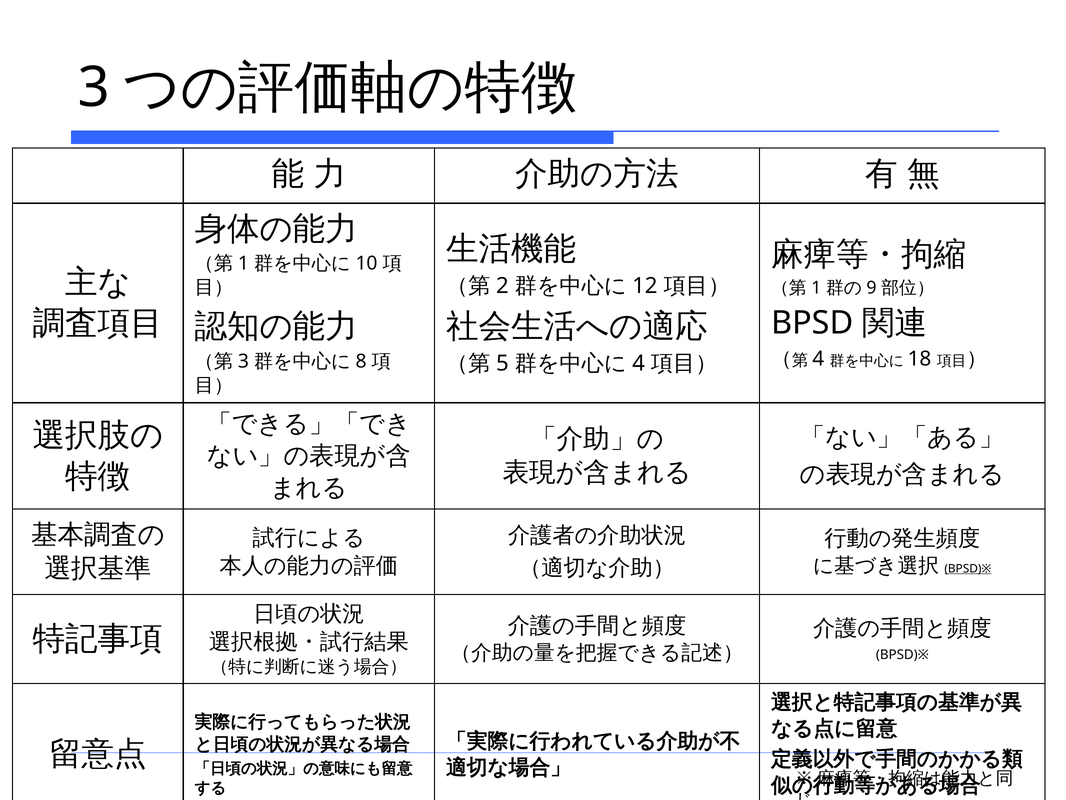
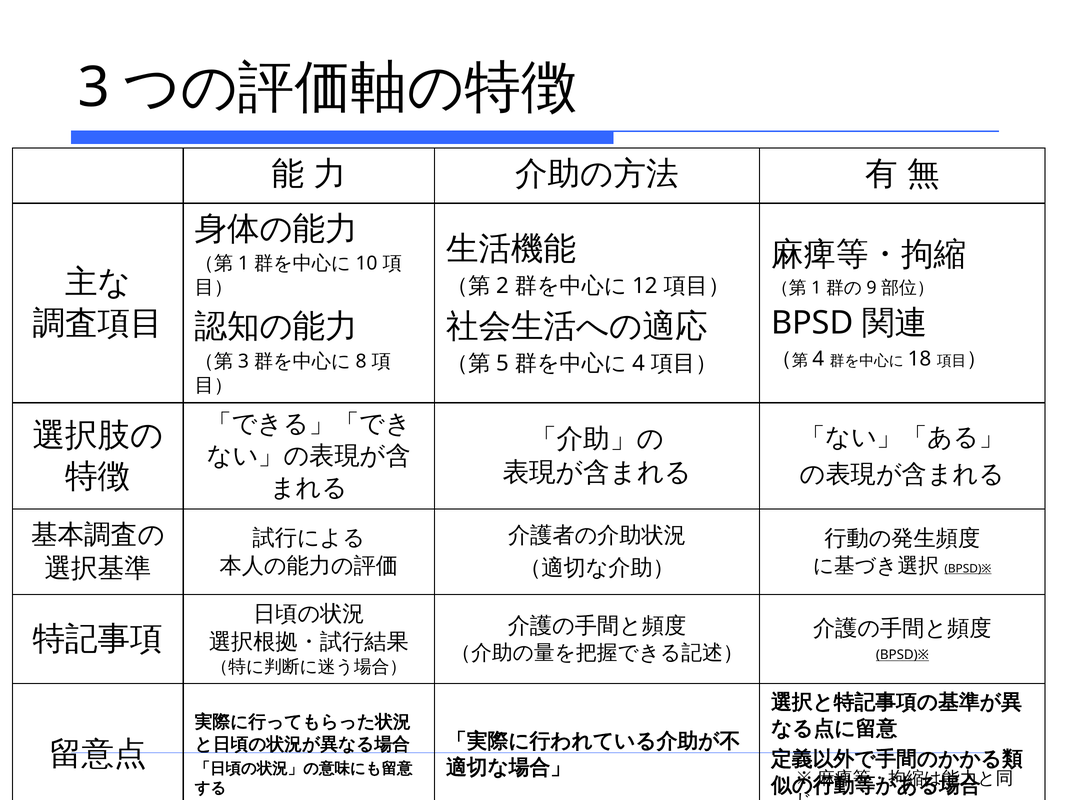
BPSD)※ underline: none -> present (902, 655)
